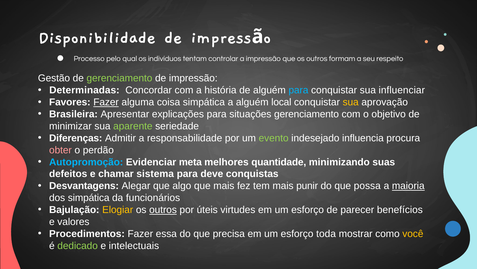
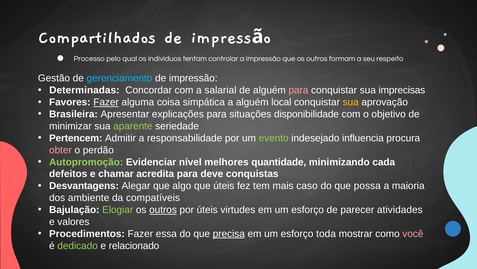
Disponibilidade: Disponibilidade -> Compartilhados (97, 37)
gerenciamento colour: light green -> light blue (119, 78)
história: história -> salarial (220, 90)
para colour: light blue -> pink (298, 90)
influenciar: influenciar -> imprecisas (402, 90)
situações gerenciamento: gerenciamento -> disponibilidade (307, 114)
Diferenças: Diferenças -> Pertencem (76, 138)
Autopromoção colour: light blue -> light green (86, 162)
meta: meta -> nível (190, 162)
suas: suas -> cada (384, 162)
sistema: sistema -> acredita (155, 174)
que mais: mais -> úteis (224, 186)
punir: punir -> caso (307, 186)
maioria underline: present -> none (408, 186)
dos simpática: simpática -> ambiente (89, 197)
funcionários: funcionários -> compatíveis (153, 197)
Elogiar colour: yellow -> light green (118, 209)
benefícios: benefícios -> atividades (400, 209)
precisa underline: none -> present (229, 233)
você colour: yellow -> pink (413, 233)
intelectuais: intelectuais -> relacionado (134, 245)
